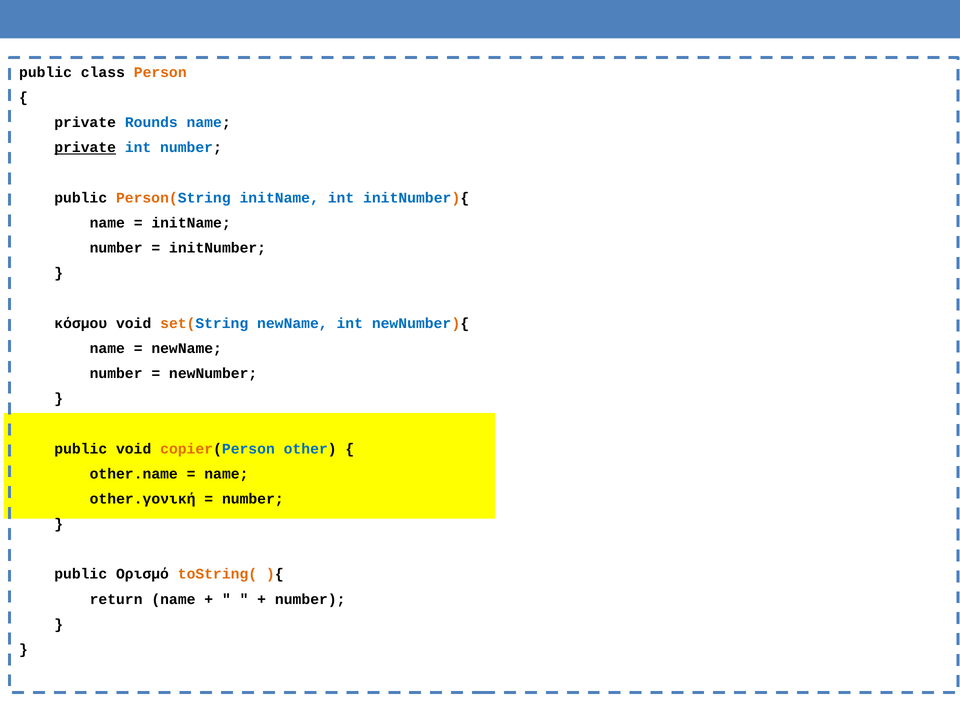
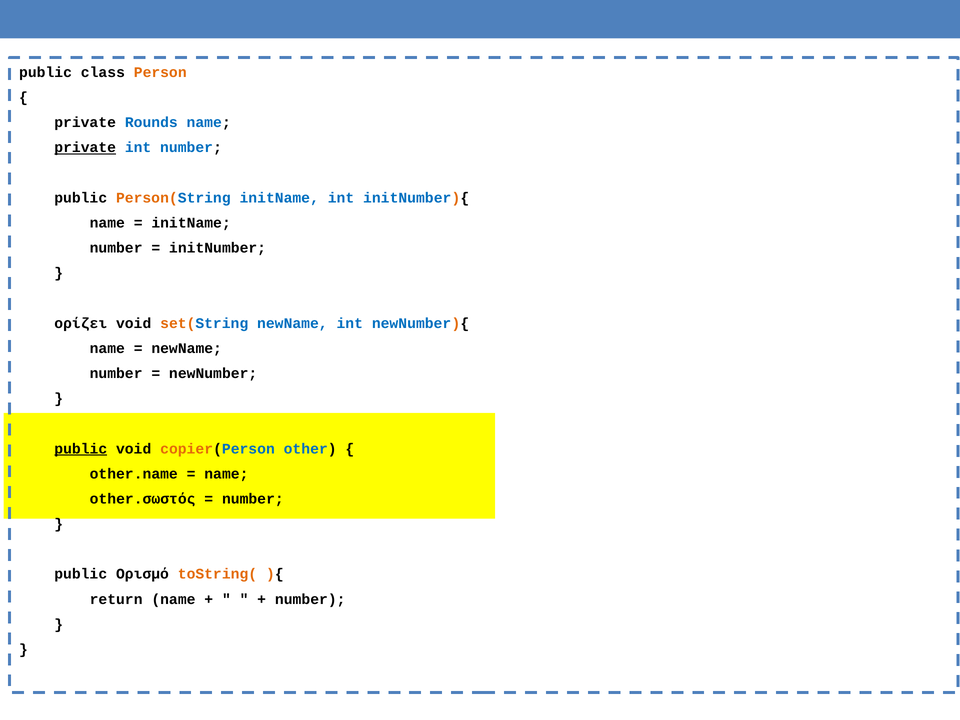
κόσμου: κόσμου -> ορίζει (81, 323)
public underline: none -> present (81, 449)
other.γονική: other.γονική -> other.σωστός (143, 499)
